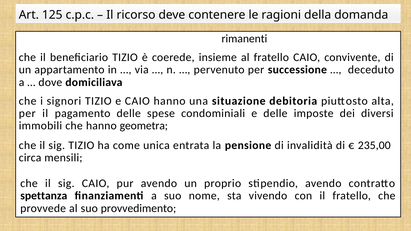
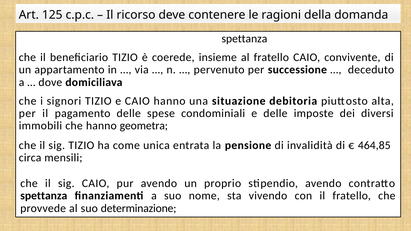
rimanenti: rimanenti -> spettanza (244, 39)
235,00: 235,00 -> 464,85 (374, 145)
provvedimento: provvedimento -> determinazione (139, 208)
